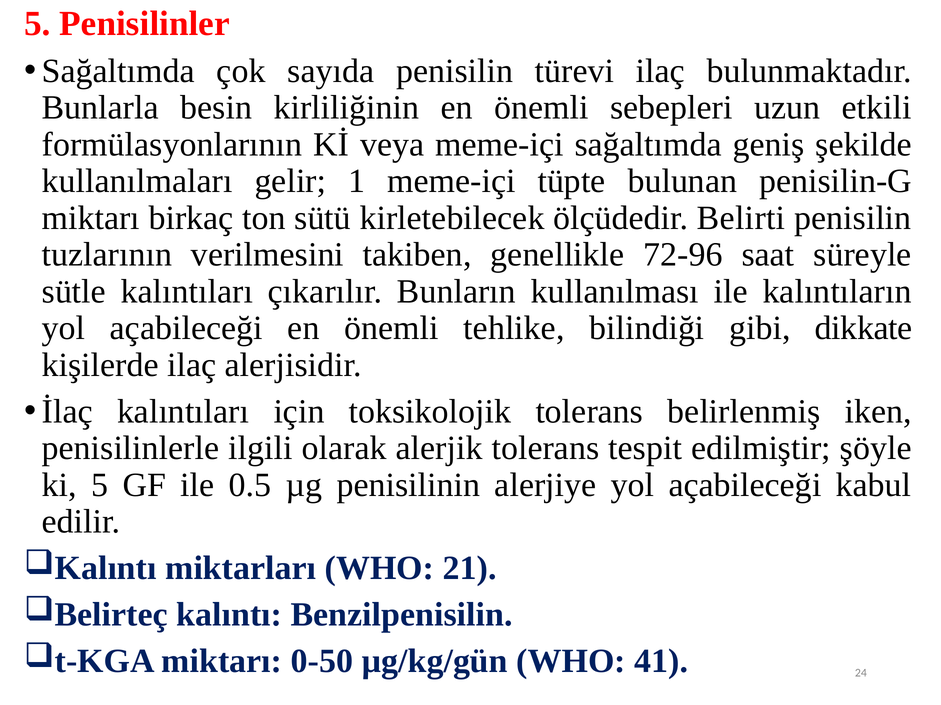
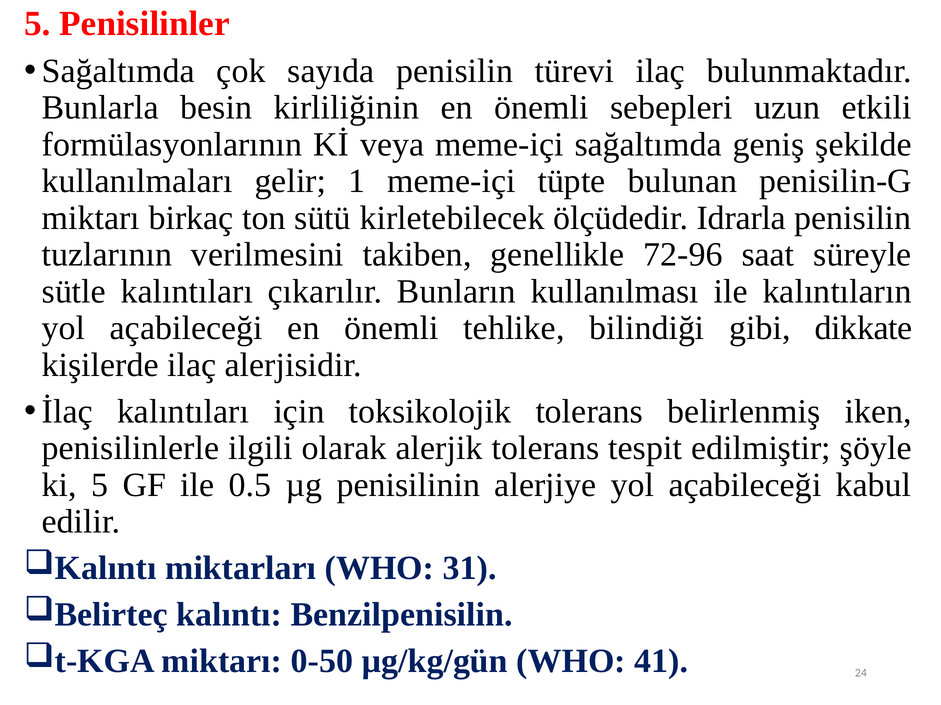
Belirti: Belirti -> Idrarla (741, 218)
21: 21 -> 31 (470, 569)
